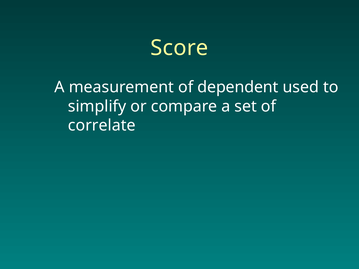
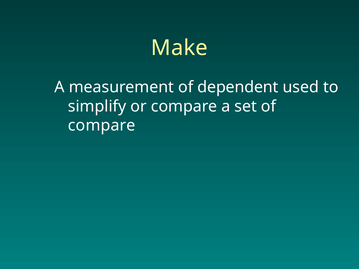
Score: Score -> Make (179, 48)
correlate: correlate -> compare (102, 126)
